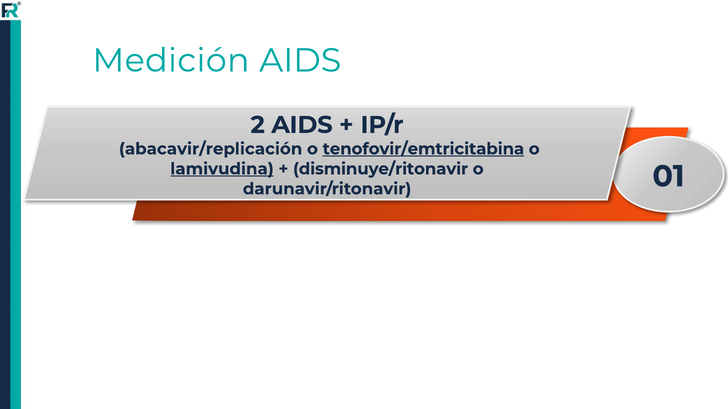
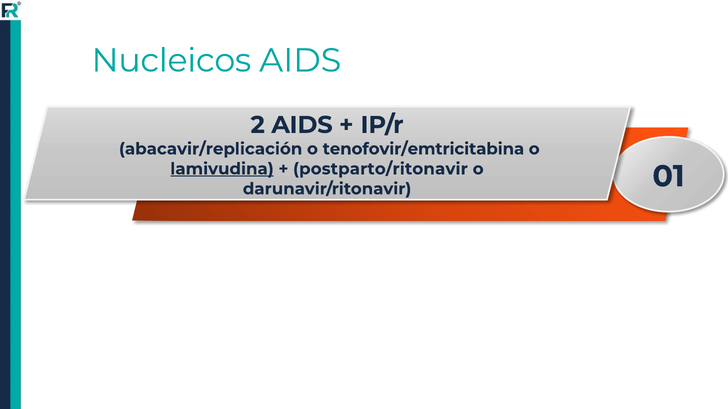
Medición: Medición -> Nucleicos (171, 61)
tenofovir/emtricitabina underline: present -> none (423, 149)
disminuye/ritonavir: disminuye/ritonavir -> postparto/ritonavir (380, 169)
